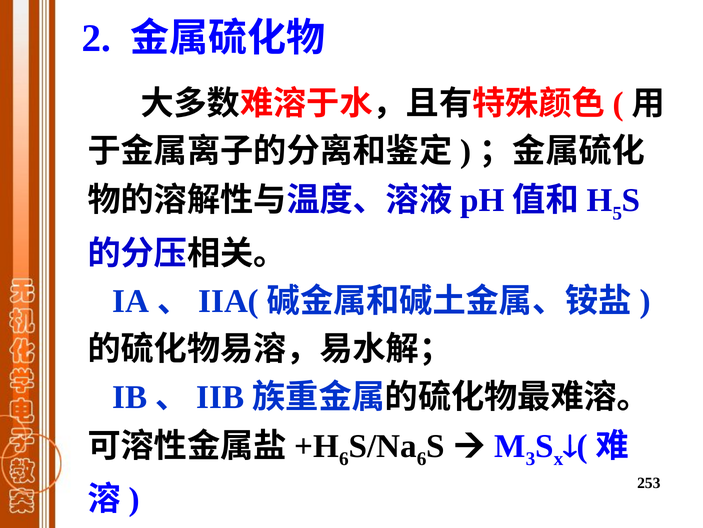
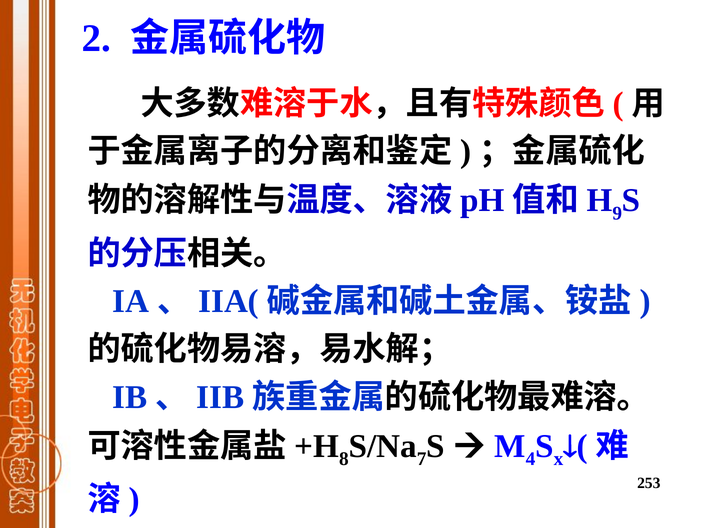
5: 5 -> 9 (617, 213)
6: 6 -> 8 (344, 458)
6: 6 -> 7 (422, 458)
3: 3 -> 4 (531, 458)
